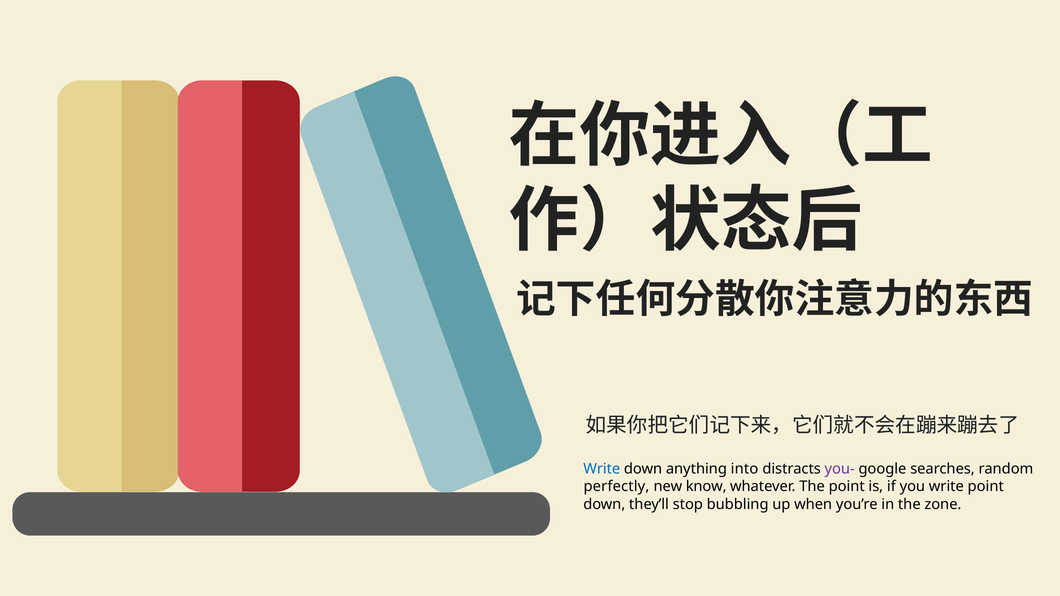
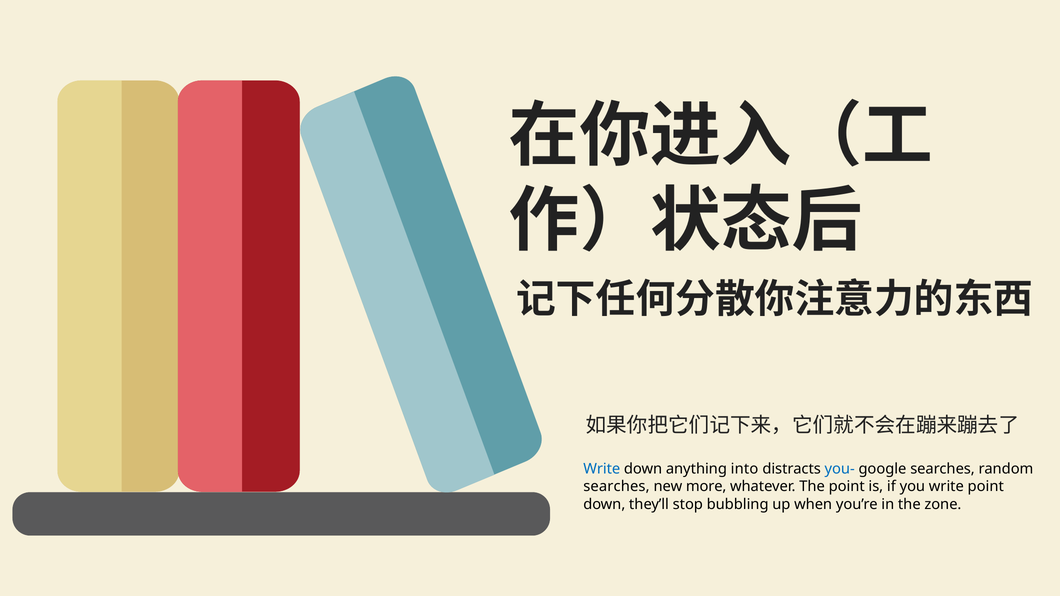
you- colour: purple -> blue (840, 469)
perfectly: perfectly -> searches (616, 487)
know: know -> more (706, 487)
